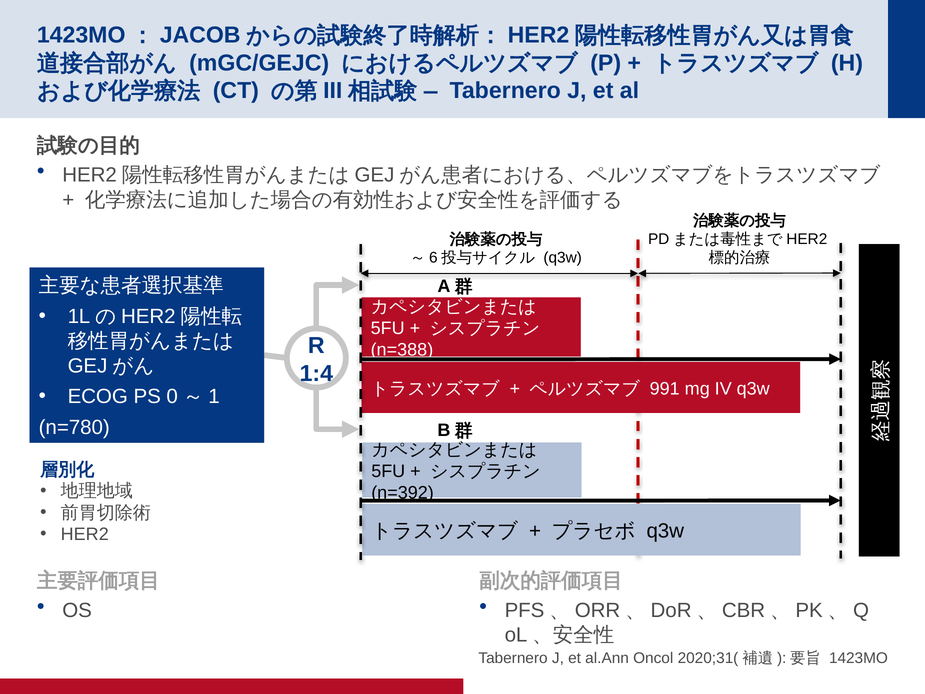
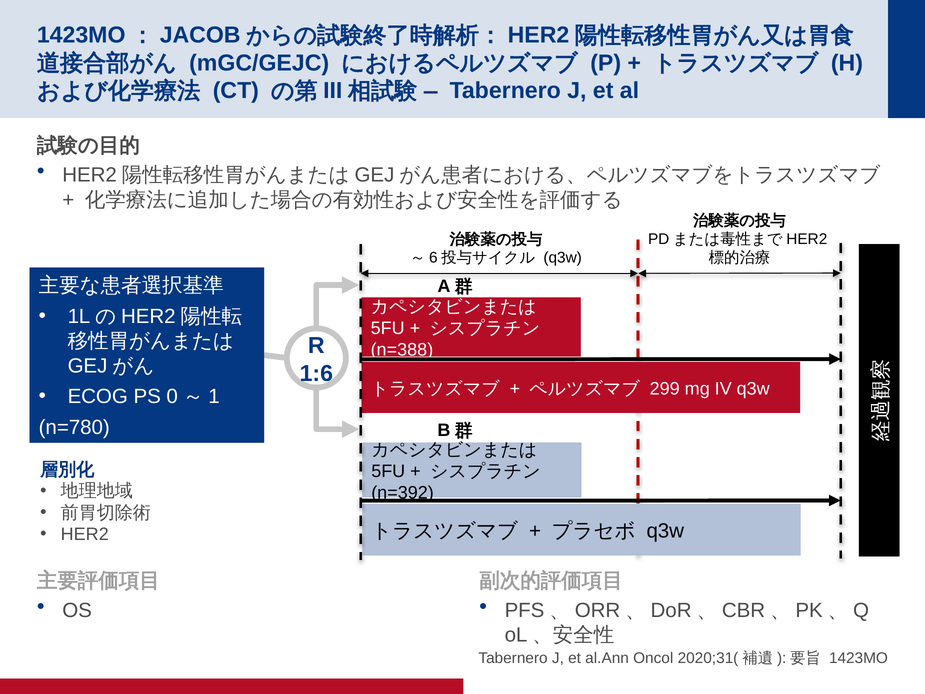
1:4: 1:4 -> 1:6 (316, 373)
991: 991 -> 299 (665, 388)
